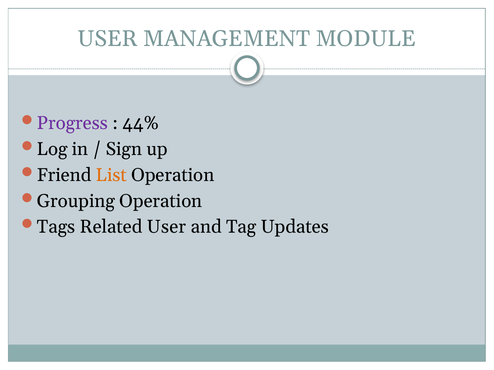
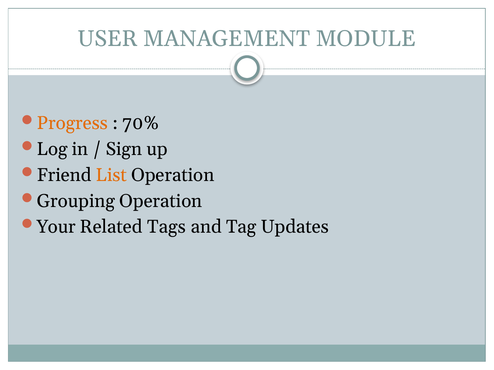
Progress colour: purple -> orange (72, 123)
44%: 44% -> 70% (141, 123)
Tags: Tags -> Your (56, 227)
Related User: User -> Tags (167, 227)
